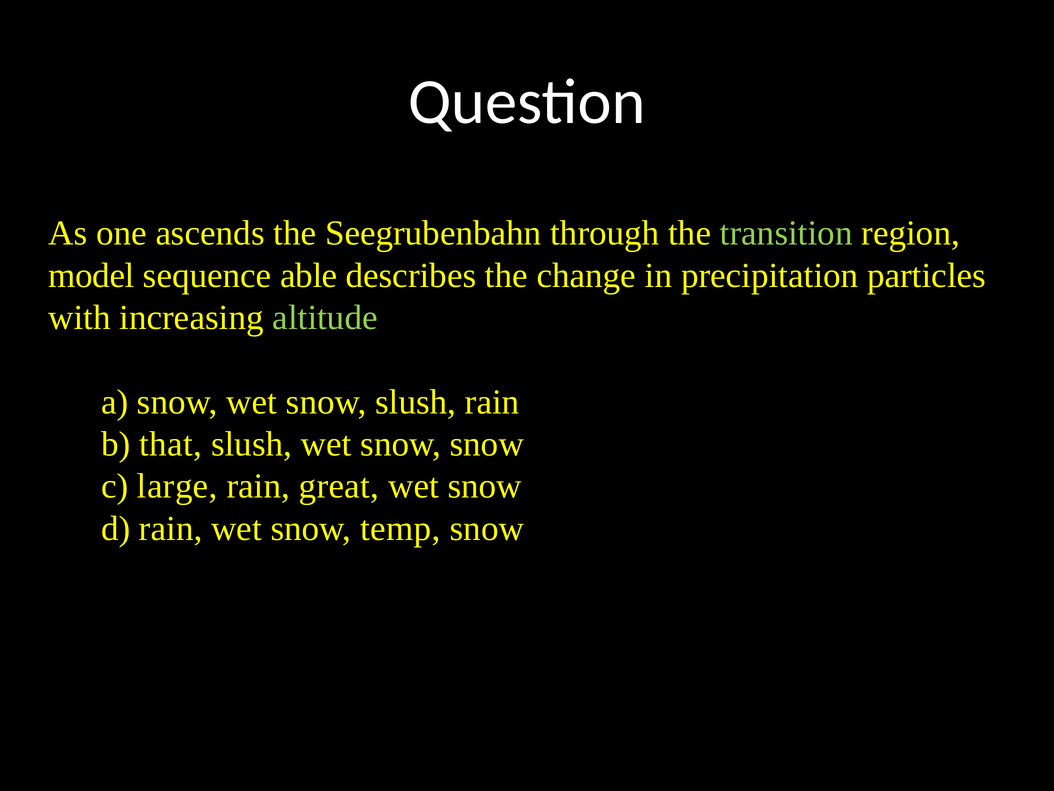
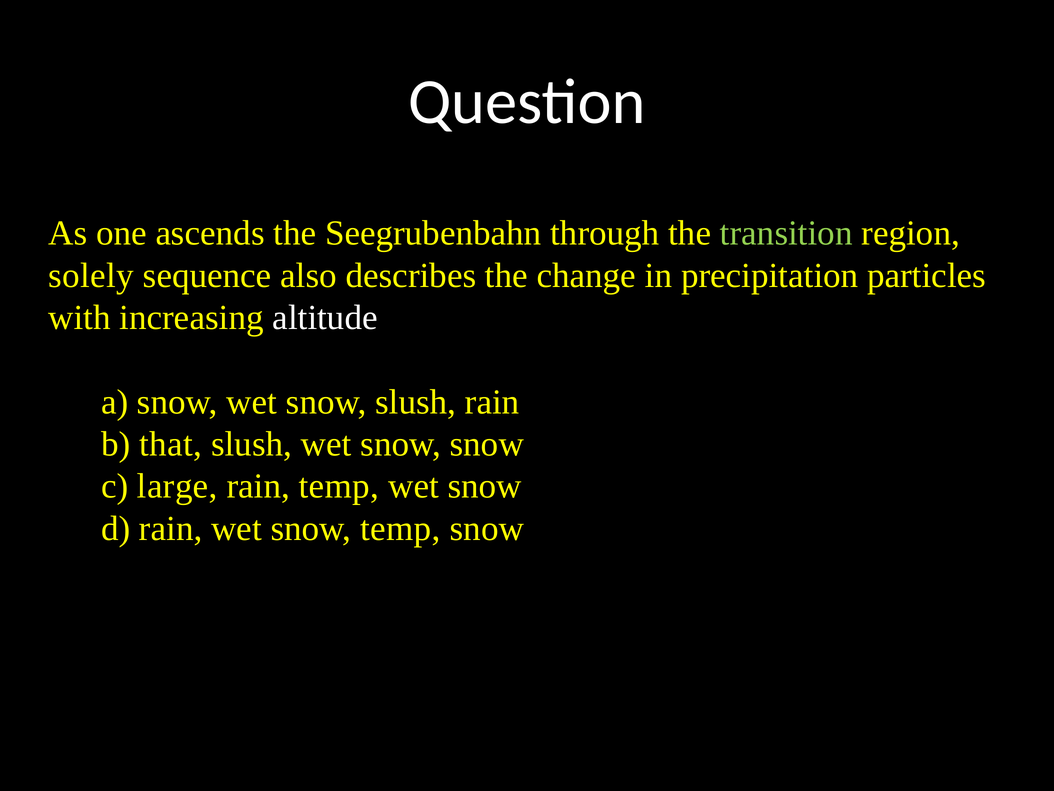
model: model -> solely (91, 275)
able: able -> also (309, 275)
altitude colour: light green -> white (325, 317)
rain great: great -> temp (339, 486)
